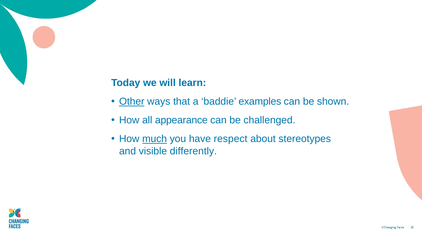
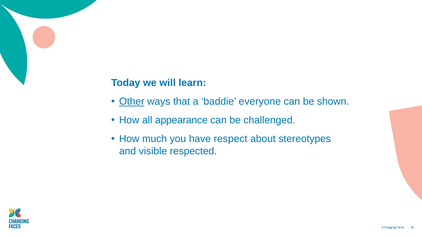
examples: examples -> everyone (260, 102)
much underline: present -> none (155, 139)
differently: differently -> respected (193, 151)
